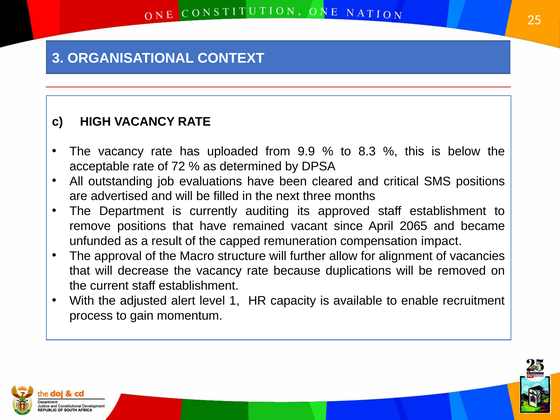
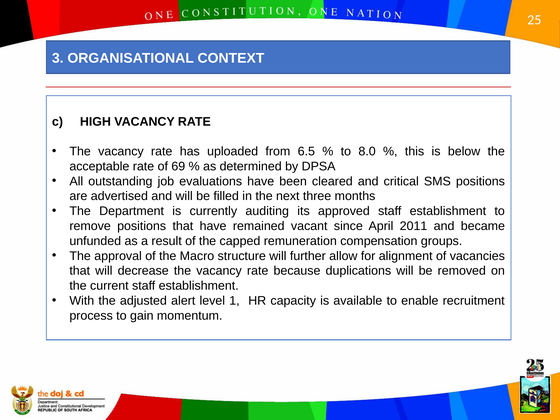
9.9: 9.9 -> 6.5 (306, 151)
8.3: 8.3 -> 8.0 (367, 151)
72: 72 -> 69 (178, 166)
2065: 2065 -> 2011 (414, 226)
impact: impact -> groups (442, 241)
